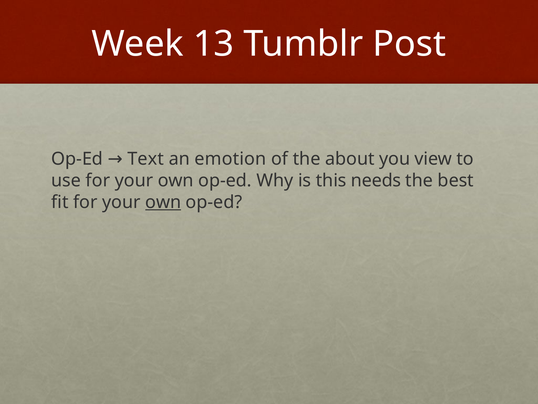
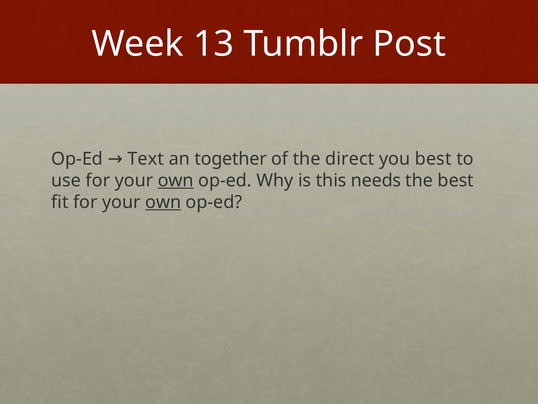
emotion: emotion -> together (231, 159)
about: about -> direct (350, 159)
you view: view -> best (433, 159)
own underline: none -> present (176, 180)
